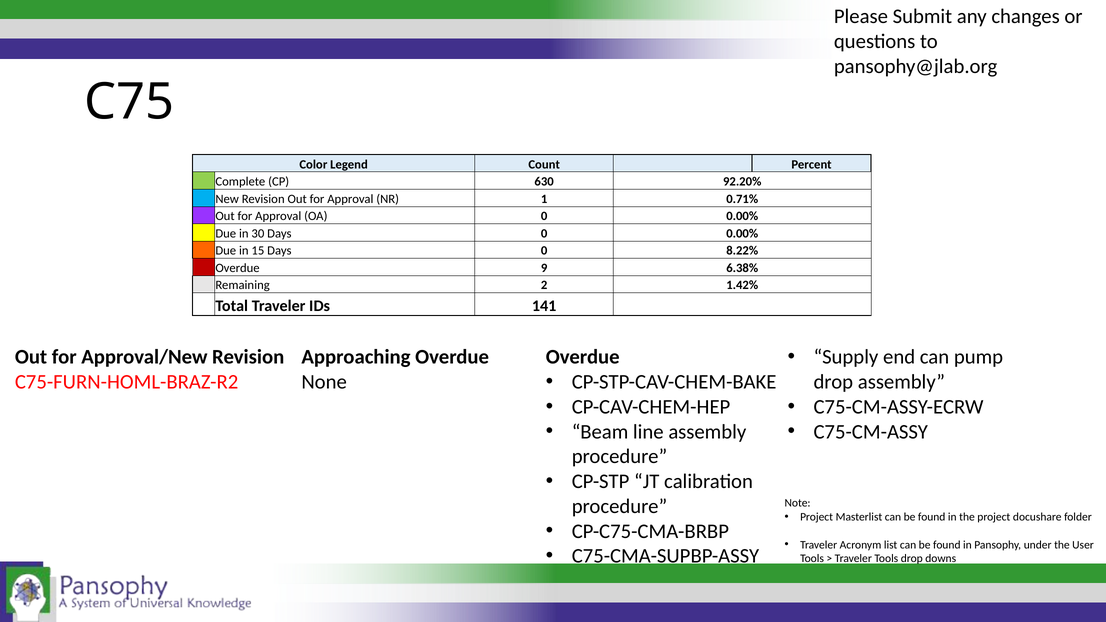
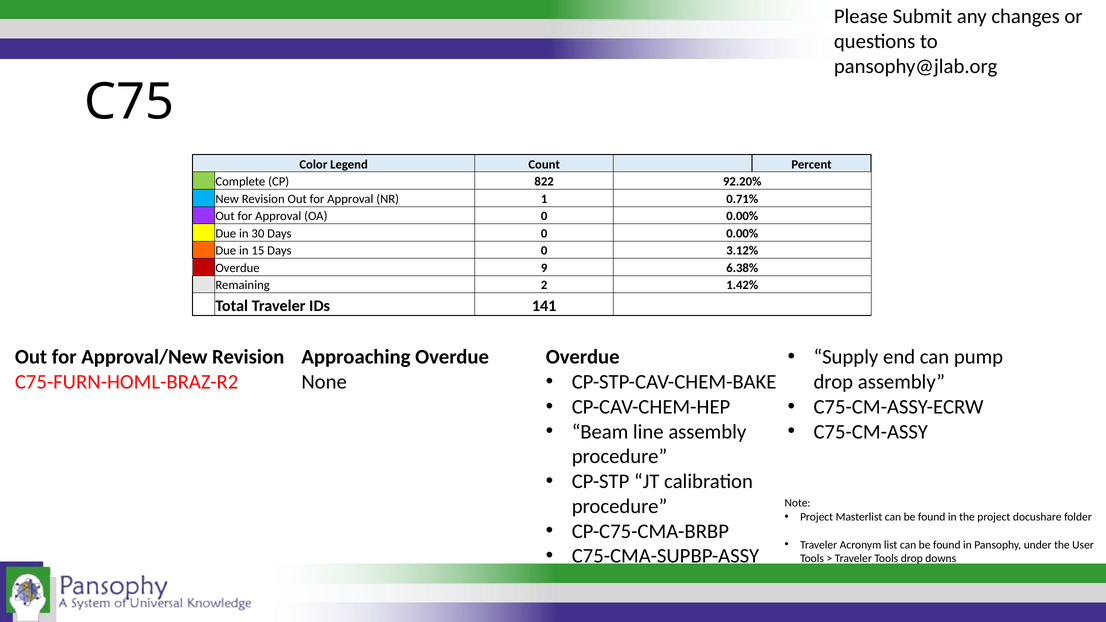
630: 630 -> 822 (544, 182)
8.22%: 8.22% -> 3.12% (742, 251)
